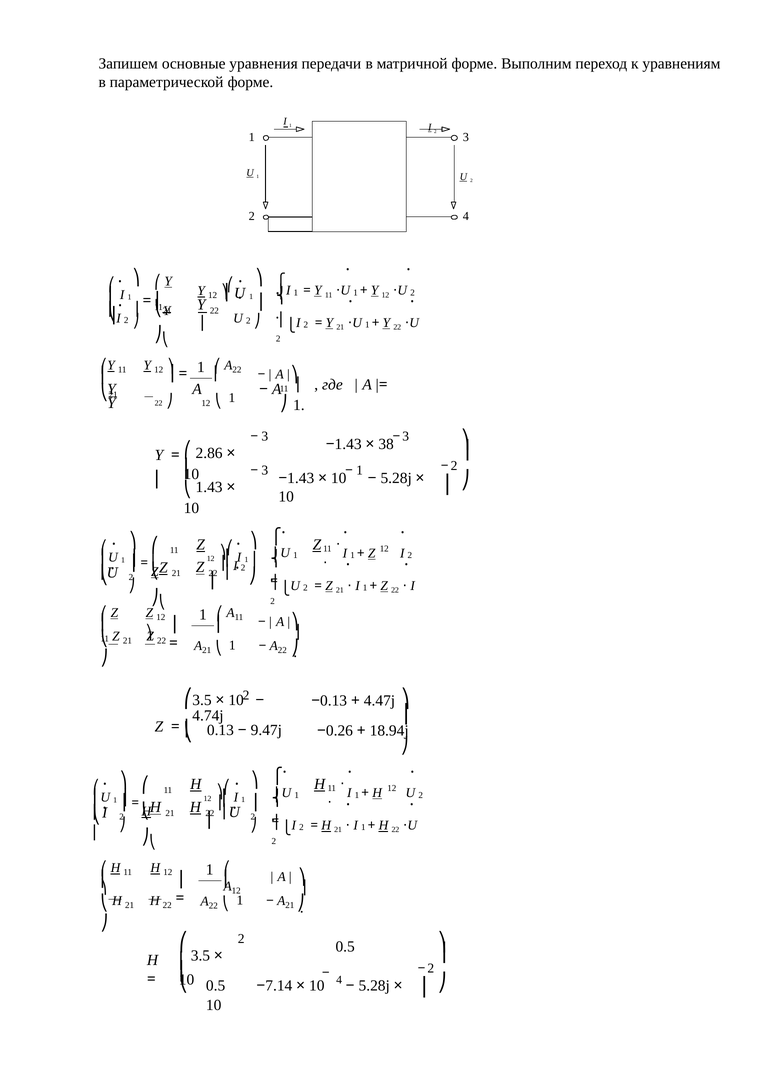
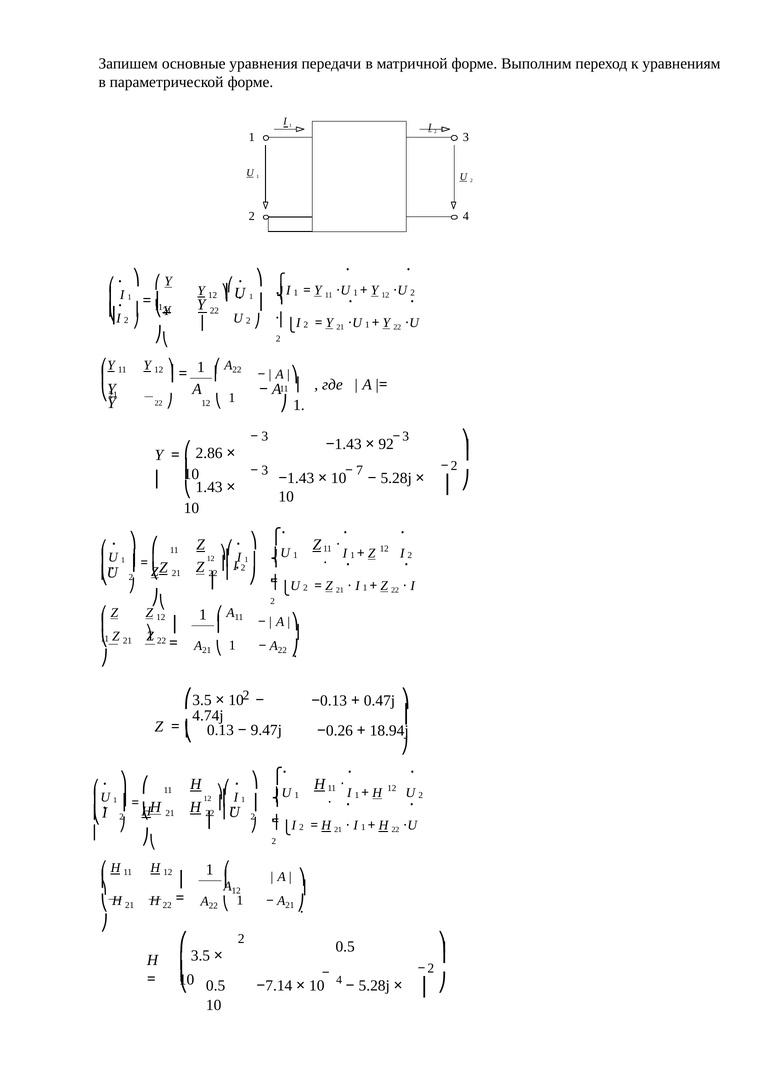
38: 38 -> 92 (386, 444)
1: 1 -> 7 (360, 470)
4.47j: 4.47j -> 0.47j (379, 701)
